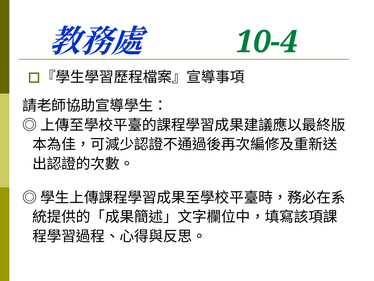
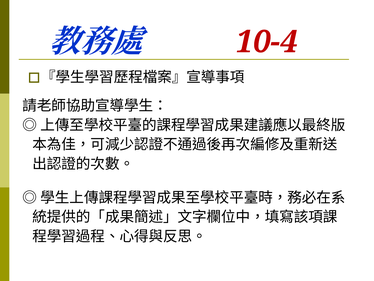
10-4 colour: green -> red (267, 42)
